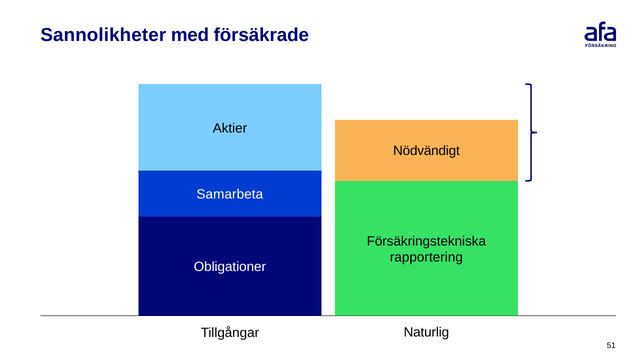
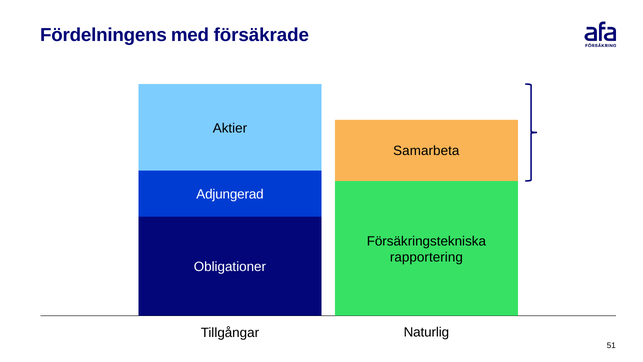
Sannolikheter: Sannolikheter -> Fördelningens (103, 35)
Nödvändigt: Nödvändigt -> Samarbeta (426, 151)
Samarbeta: Samarbeta -> Adjungerad (230, 194)
